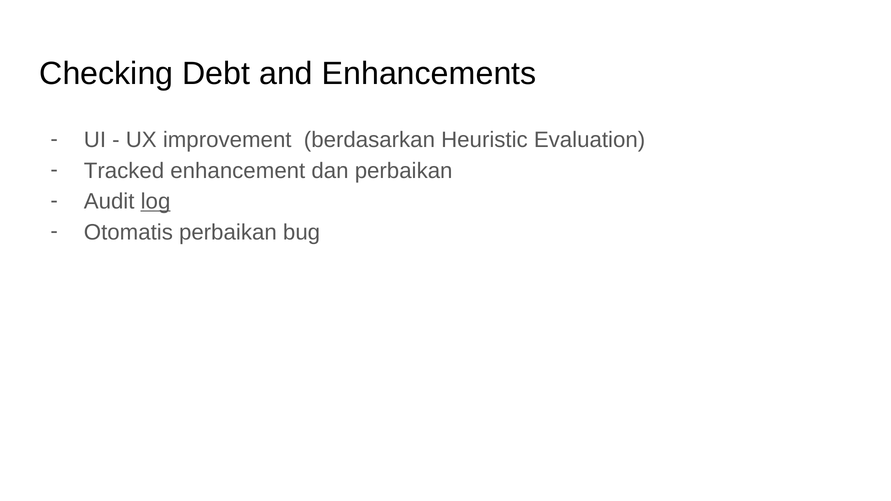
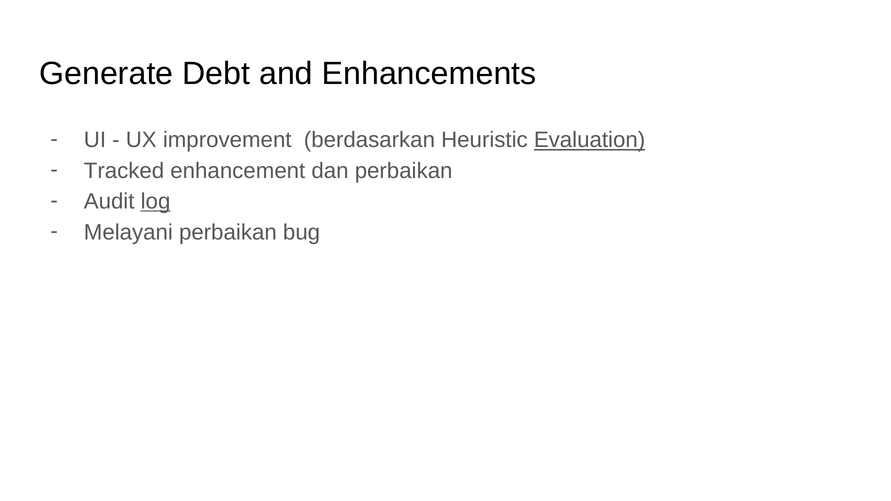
Checking: Checking -> Generate (106, 74)
Evaluation underline: none -> present (590, 140)
Otomatis: Otomatis -> Melayani (128, 232)
